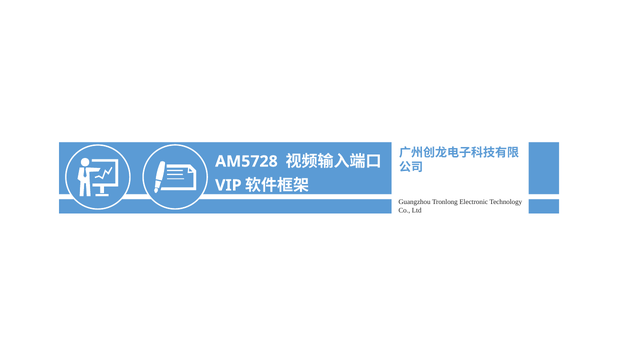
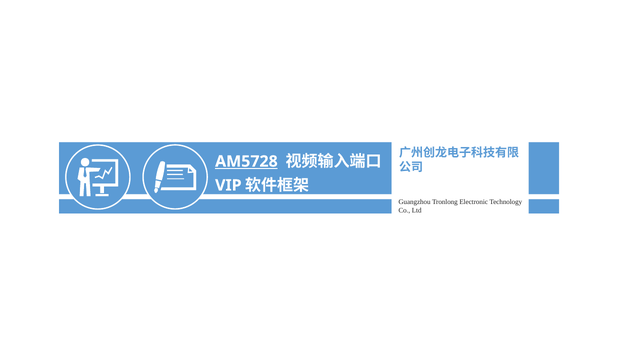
AM5728 underline: none -> present (246, 162)
